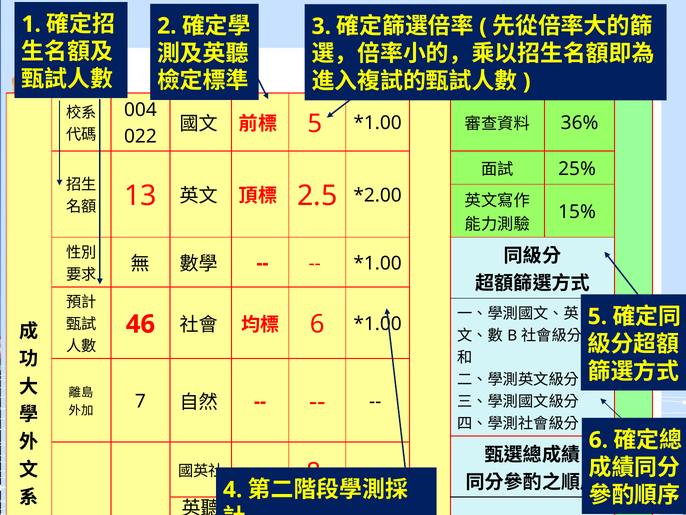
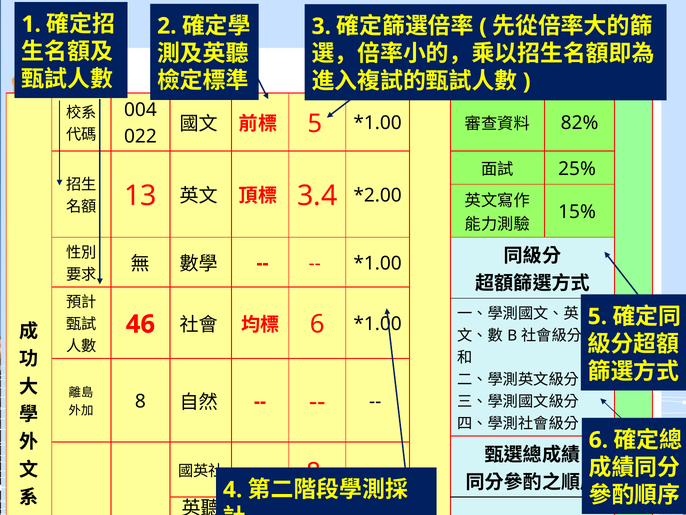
36%: 36% -> 82% (580, 123)
2.5: 2.5 -> 3.4 (317, 196)
7: 7 -> 8 (140, 401)
